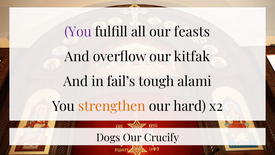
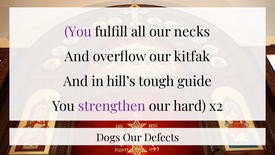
feasts: feasts -> necks (192, 32)
fail’s: fail’s -> hill’s (121, 81)
alami: alami -> guide (195, 81)
strengthen colour: orange -> purple (112, 106)
Crucify: Crucify -> Defects (162, 138)
